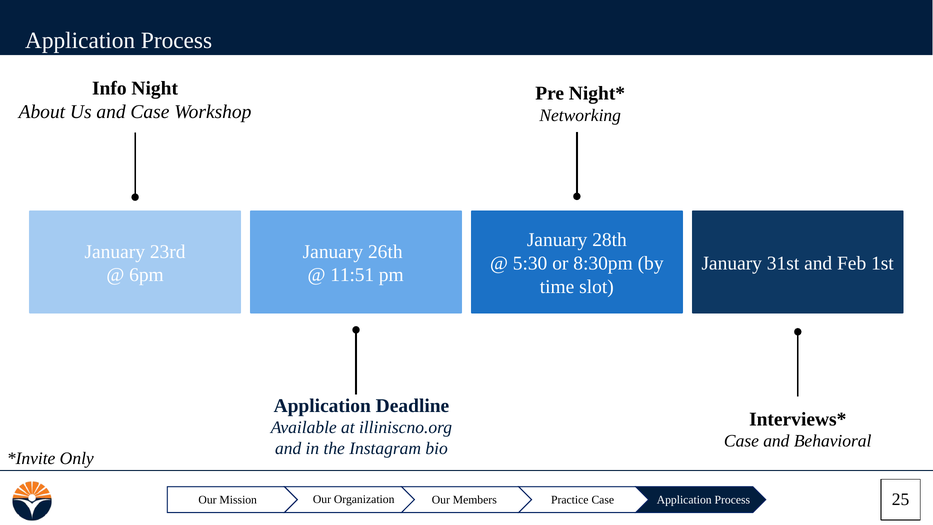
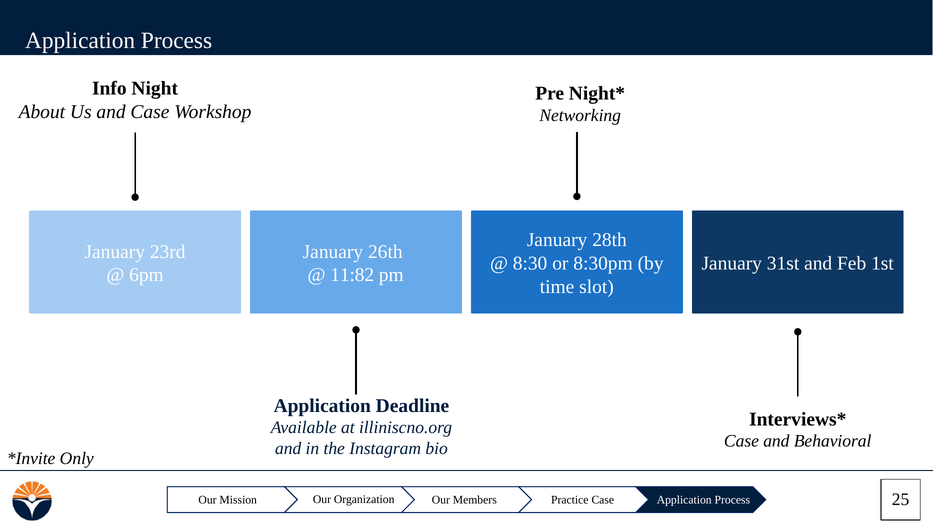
5:30: 5:30 -> 8:30 (530, 263)
11:51: 11:51 -> 11:82 (352, 275)
